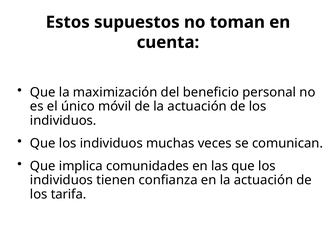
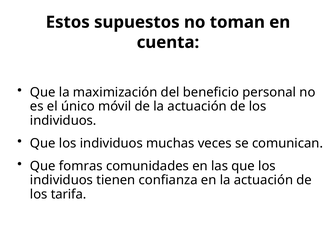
implica: implica -> fomras (81, 166)
